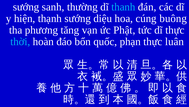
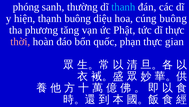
sướng: sướng -> phóng (26, 7)
thạnh sướng: sướng -> buông (78, 18)
thời colour: light blue -> pink (20, 41)
luân: luân -> gian (175, 41)
